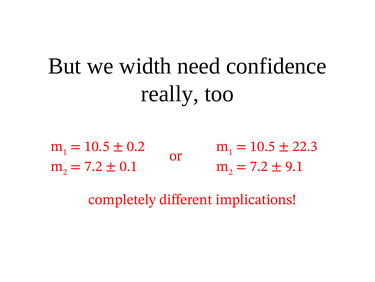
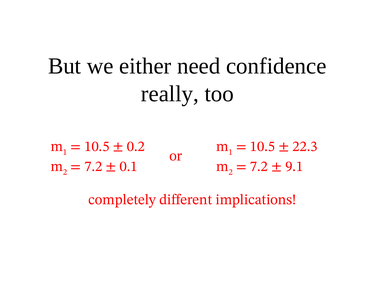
width: width -> either (145, 66)
